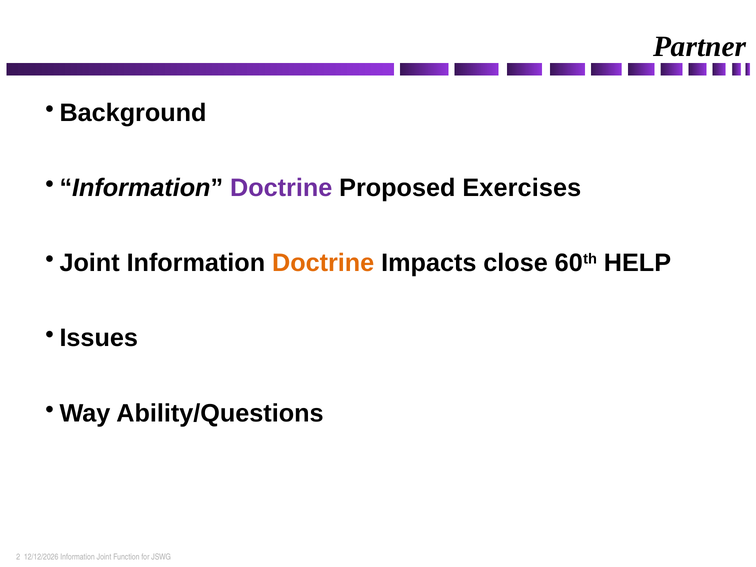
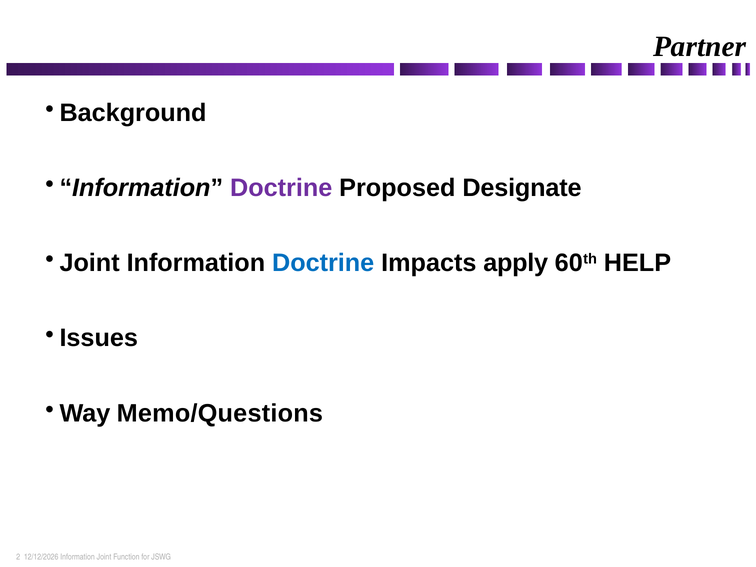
Exercises: Exercises -> Designate (522, 188)
Doctrine colour: orange -> blue (323, 263)
close: close -> apply (516, 263)
Ability/Questions: Ability/Questions -> Memo/Questions (220, 413)
